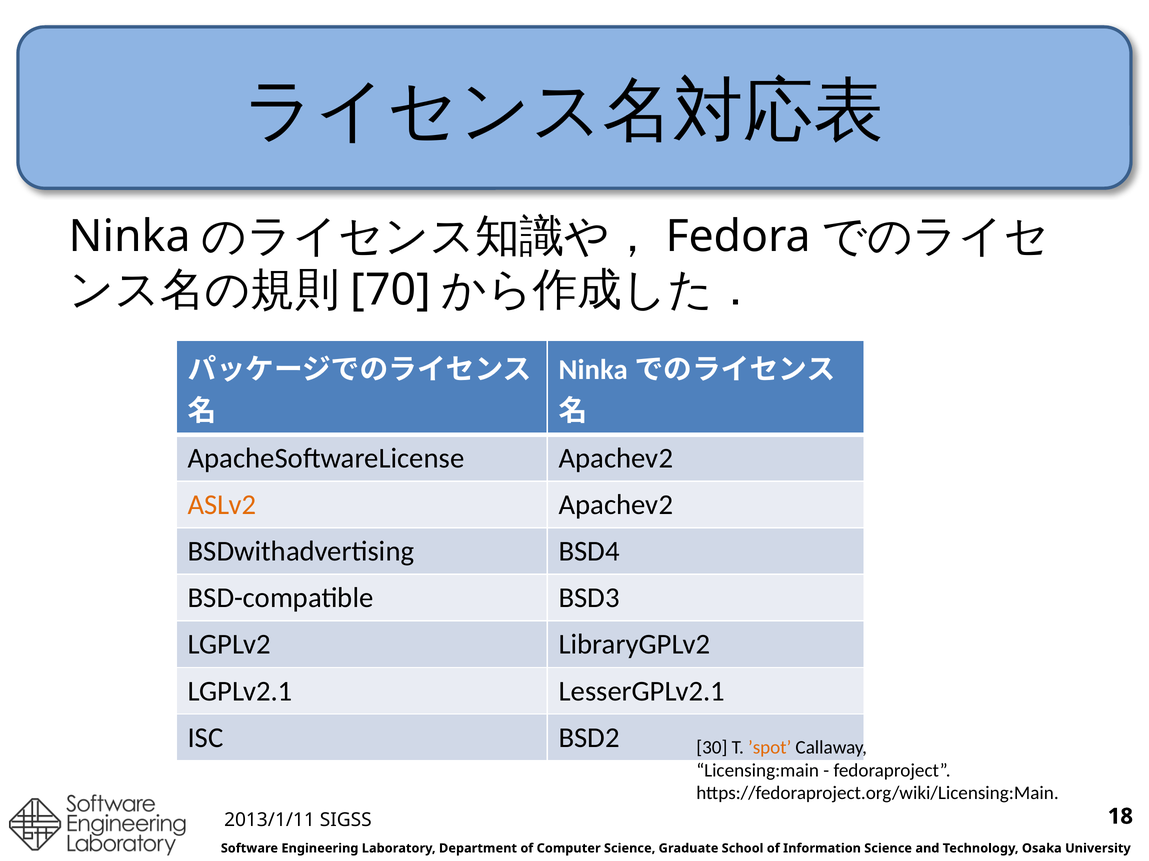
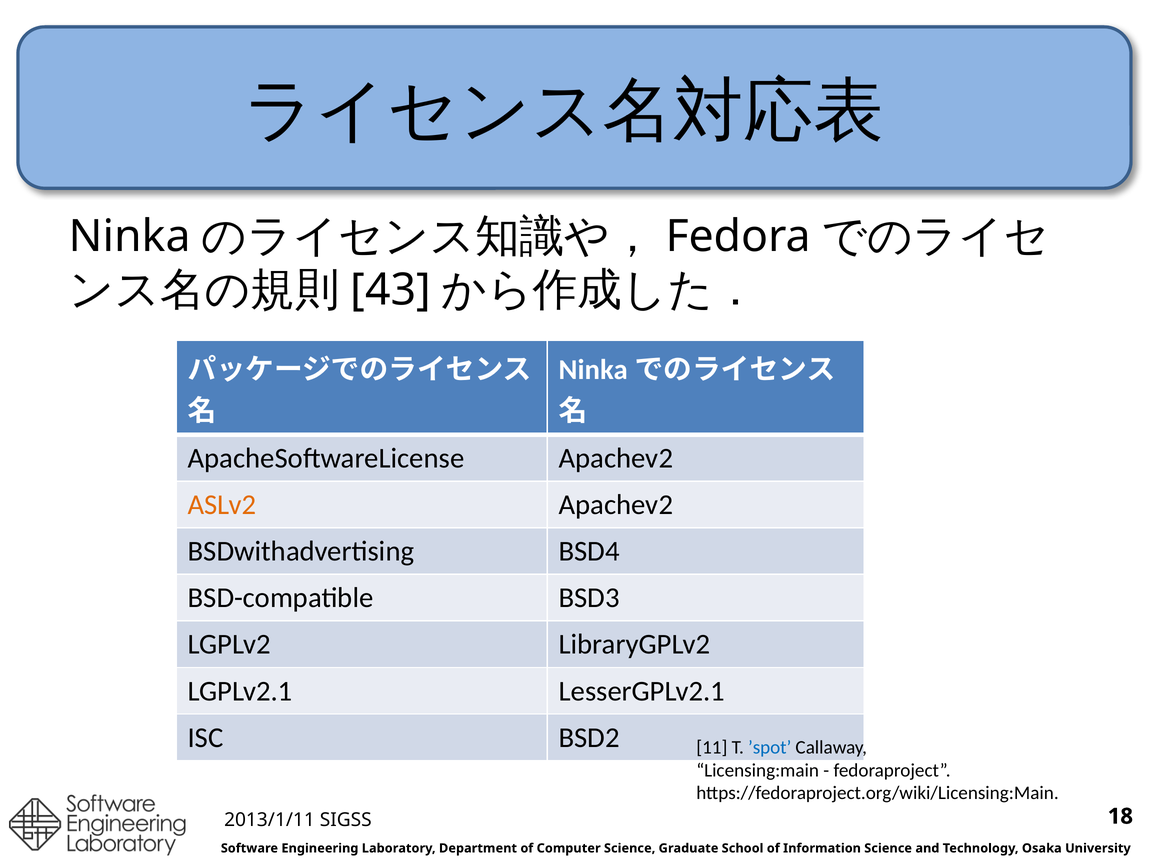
70: 70 -> 43 (391, 290)
30: 30 -> 11 (712, 748)
’spot colour: orange -> blue (770, 748)
